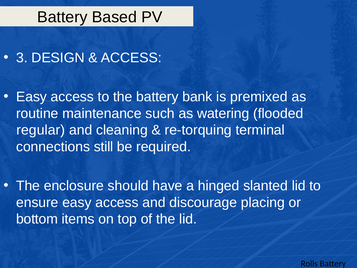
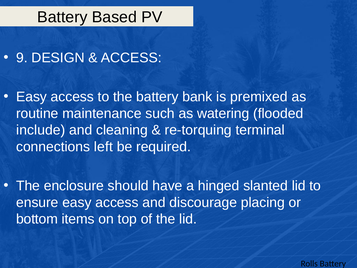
3: 3 -> 9 (22, 58)
regular: regular -> include (41, 130)
still: still -> left (103, 147)
